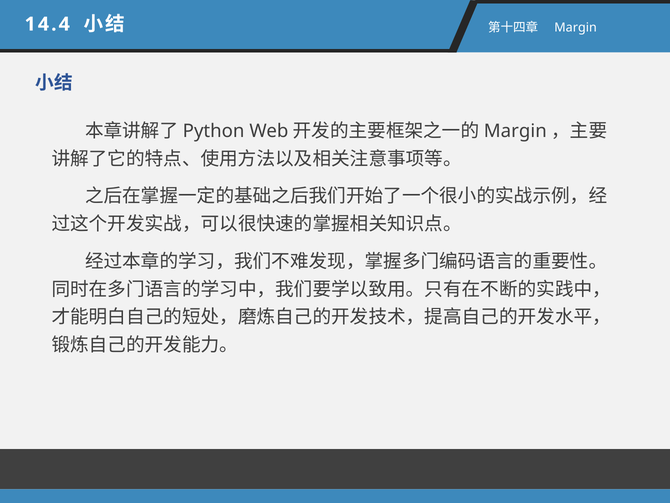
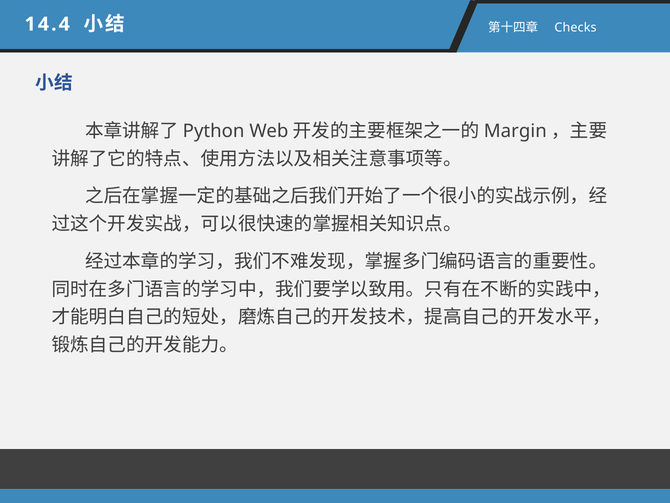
Margin: Margin -> Checks (576, 28)
